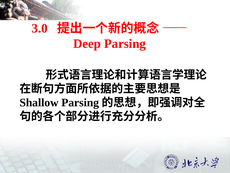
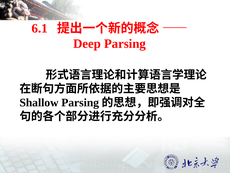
3.0: 3.0 -> 6.1 (40, 28)
